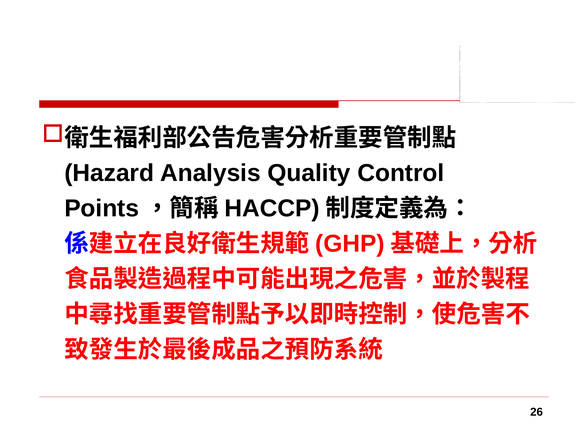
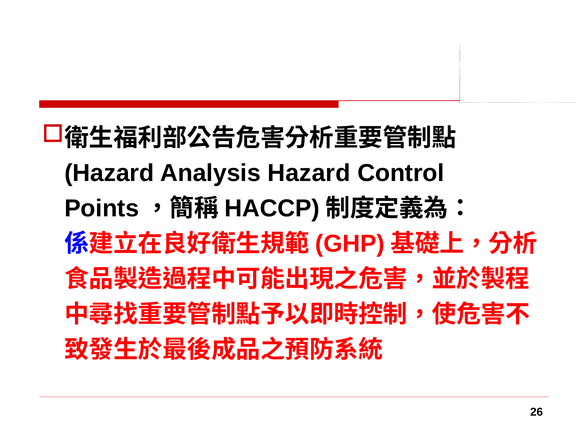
Analysis Quality: Quality -> Hazard (309, 173)
